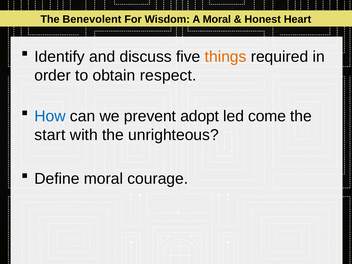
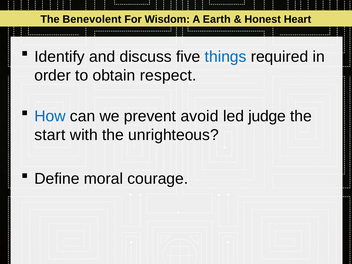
A Moral: Moral -> Earth (217, 19)
things colour: orange -> blue (226, 57)
adopt: adopt -> avoid (200, 116)
come: come -> judge (267, 116)
